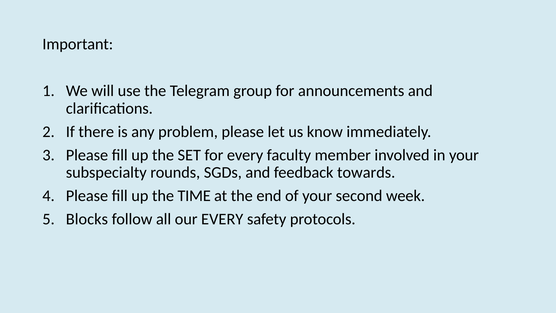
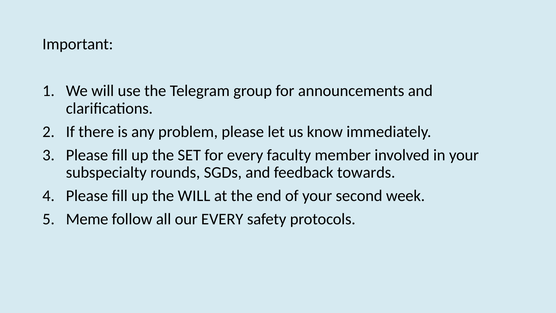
the TIME: TIME -> WILL (194, 196)
Blocks: Blocks -> Meme (87, 219)
